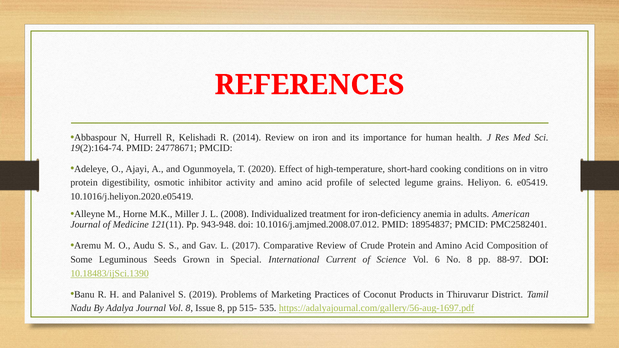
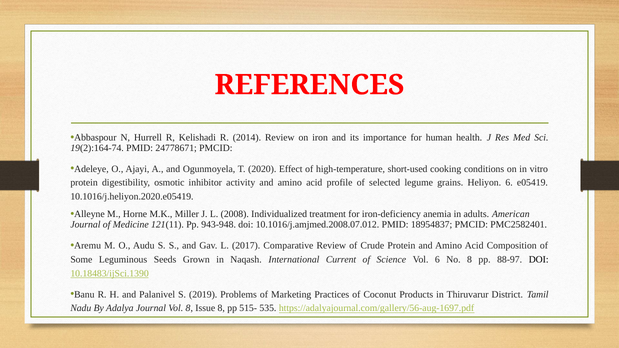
short-hard: short-hard -> short-used (408, 169)
Special: Special -> Naqash (246, 260)
